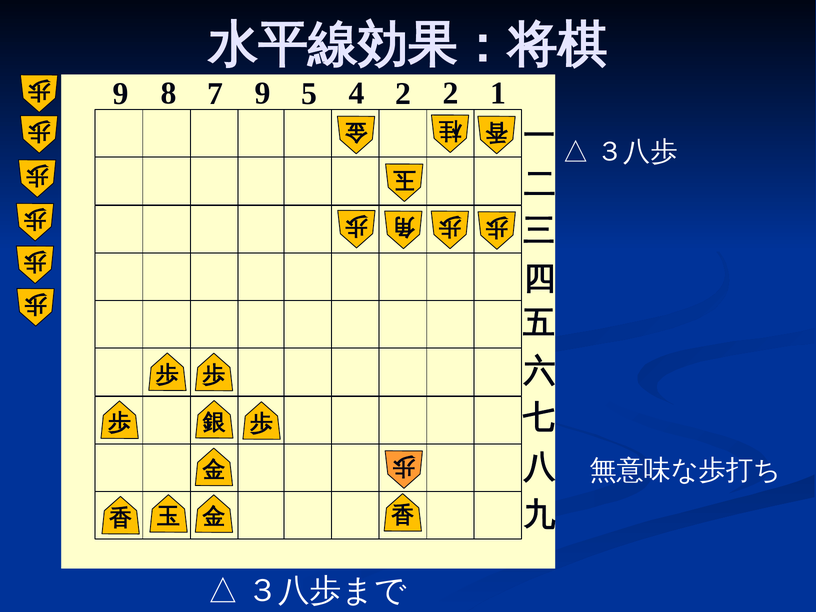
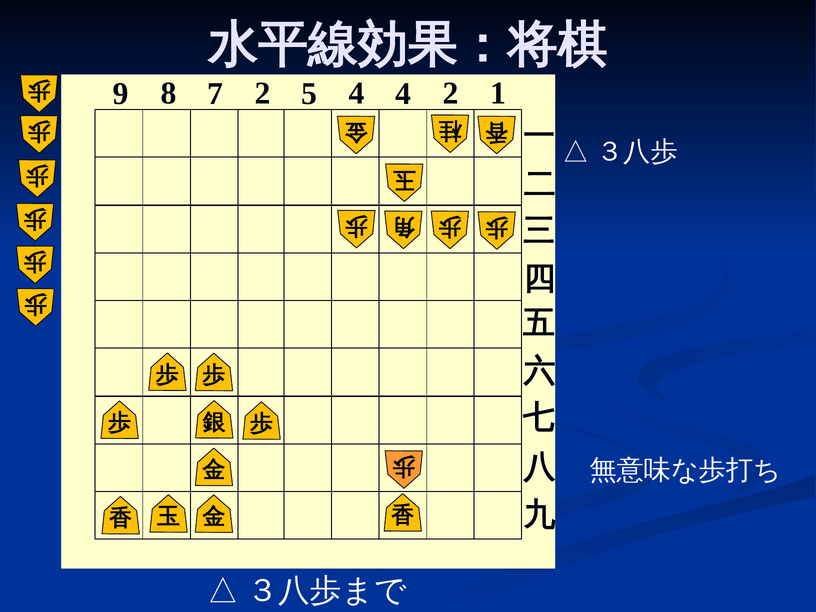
7 9: 9 -> 2 (263, 93)
4 2: 2 -> 4 (403, 94)
